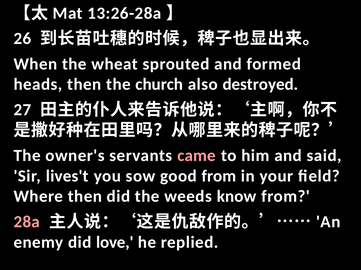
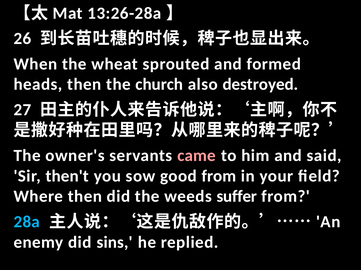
lives't: lives't -> then't (67, 176)
know: know -> suffer (237, 197)
28a colour: pink -> light blue (27, 222)
love: love -> sins (115, 243)
